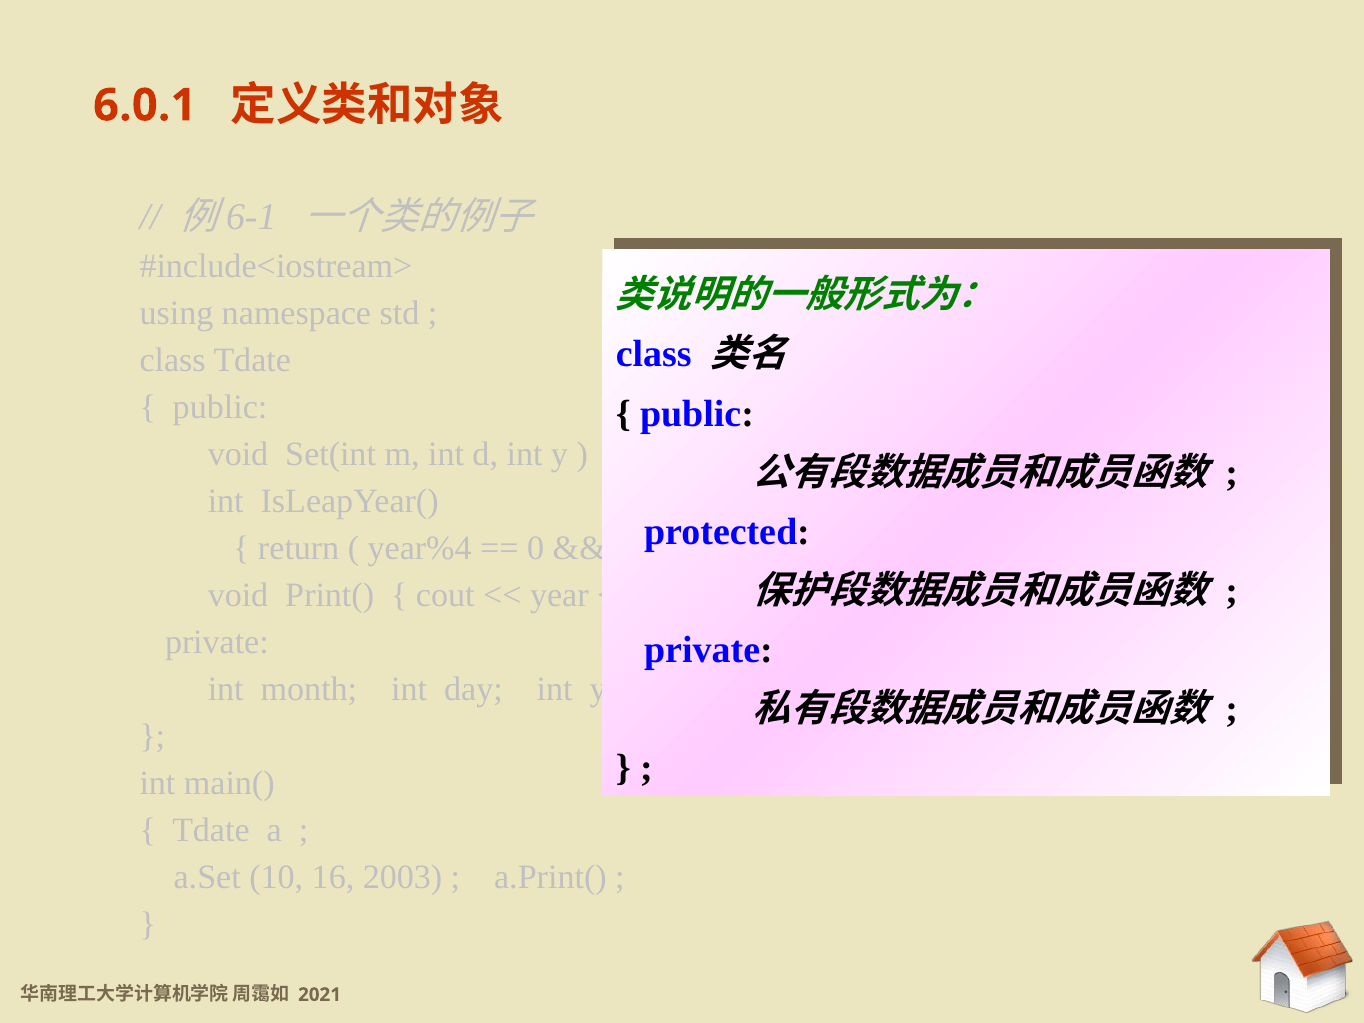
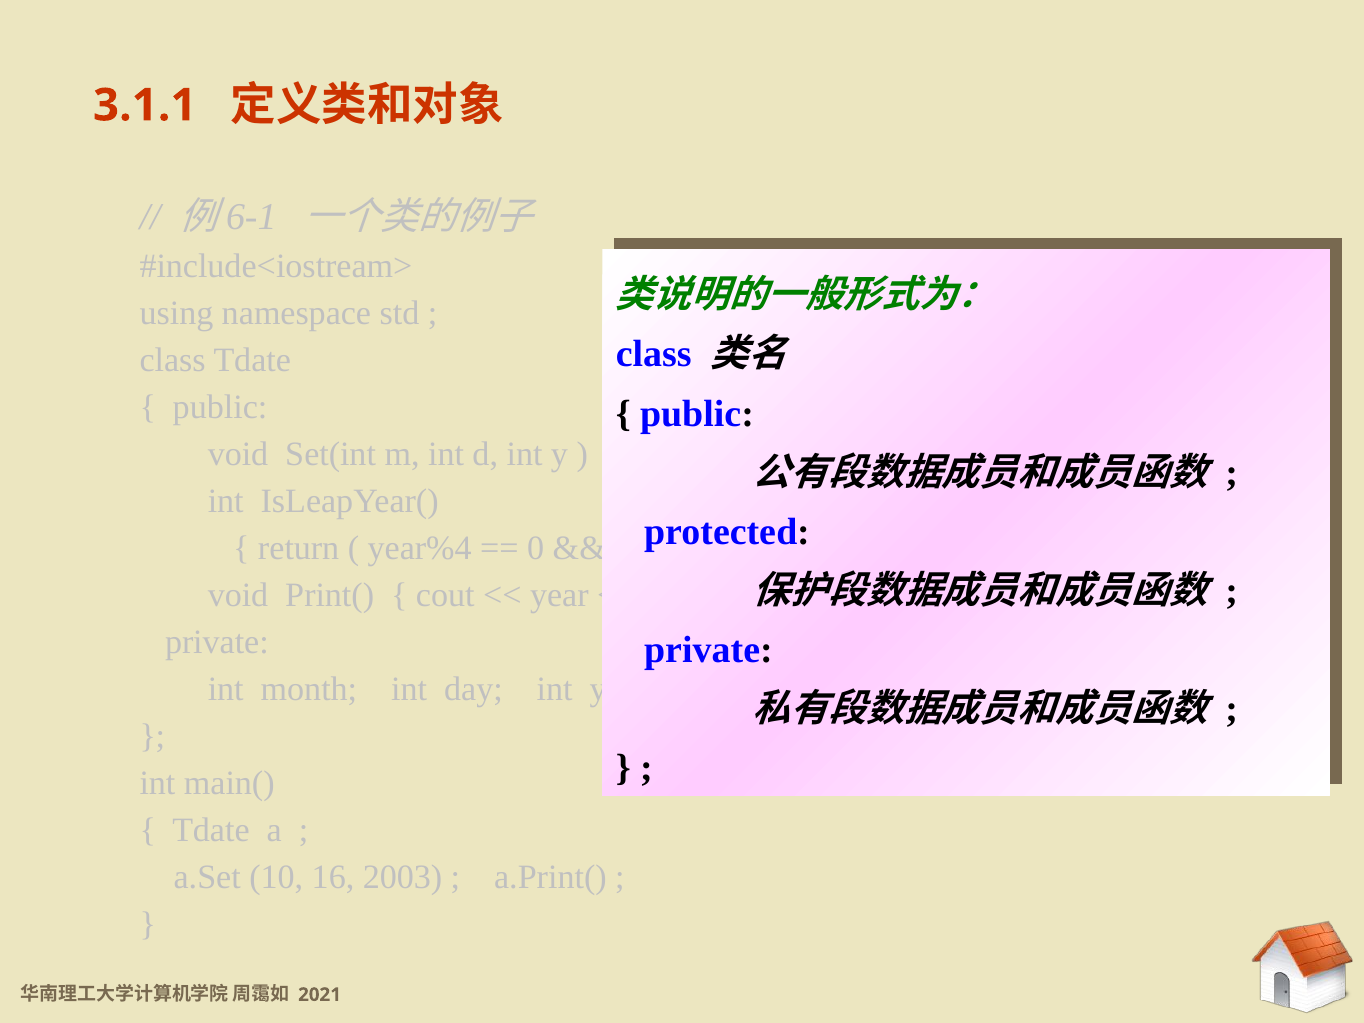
6.0.1: 6.0.1 -> 3.1.1 (145, 105)
